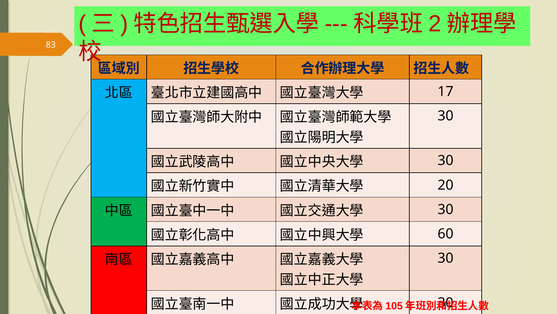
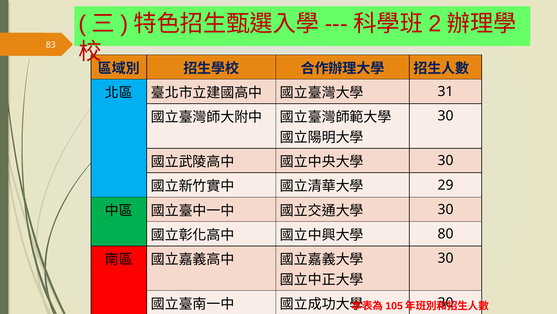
17: 17 -> 31 (446, 91)
20: 20 -> 29 (446, 185)
60: 60 -> 80 (446, 233)
